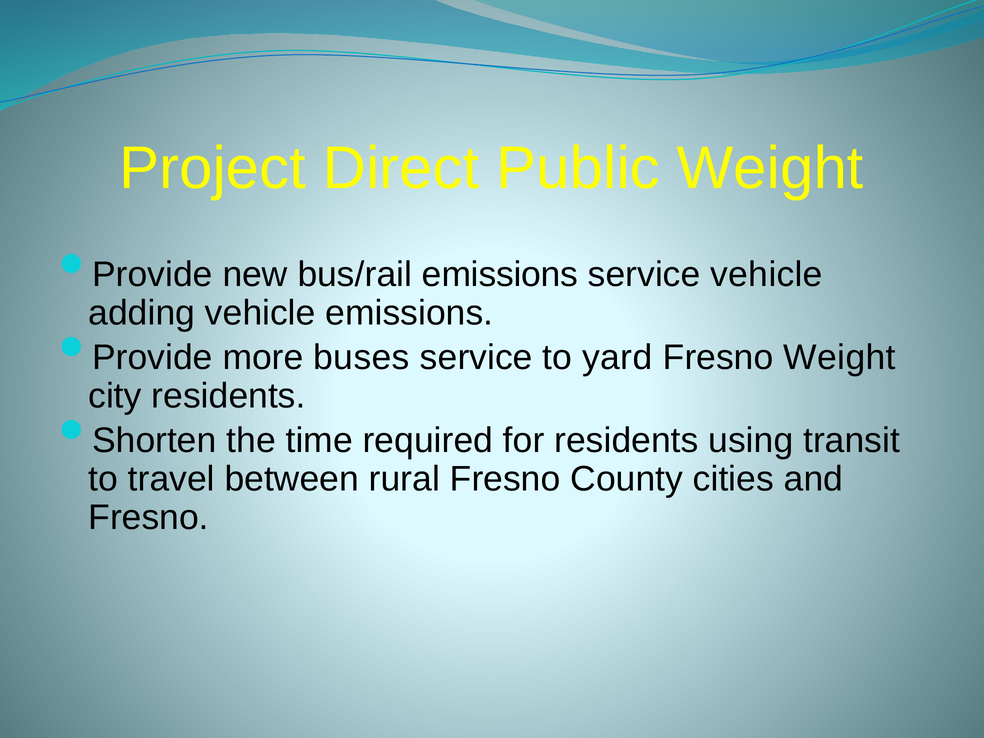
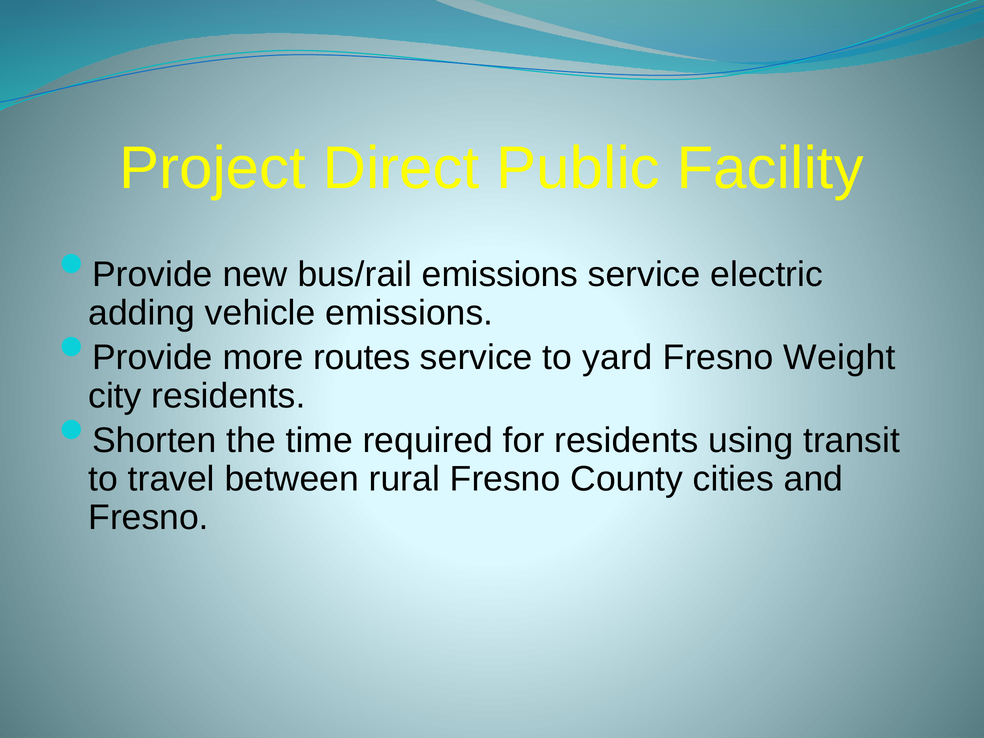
Public Weight: Weight -> Facility (770, 168)
service vehicle: vehicle -> electric (767, 275)
buses: buses -> routes (362, 358)
